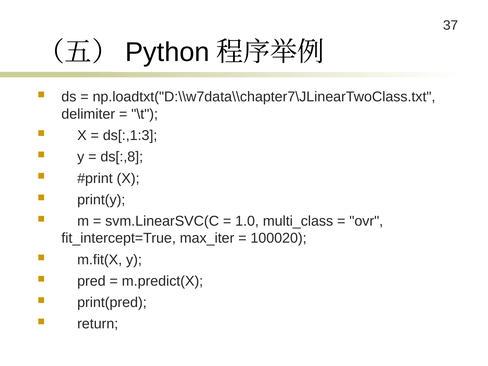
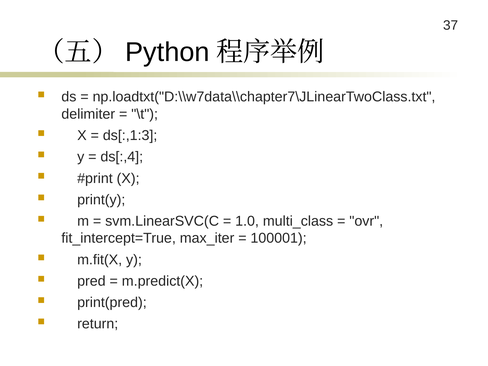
ds[:,8: ds[:,8 -> ds[:,4 (122, 157)
100020: 100020 -> 100001 (279, 238)
